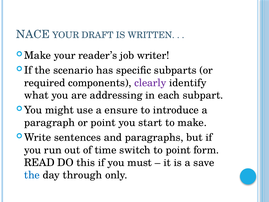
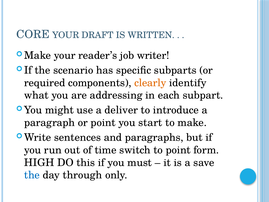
NACE: NACE -> CORE (33, 34)
clearly colour: purple -> orange (150, 83)
ensure: ensure -> deliver (121, 110)
READ: READ -> HIGH (39, 162)
